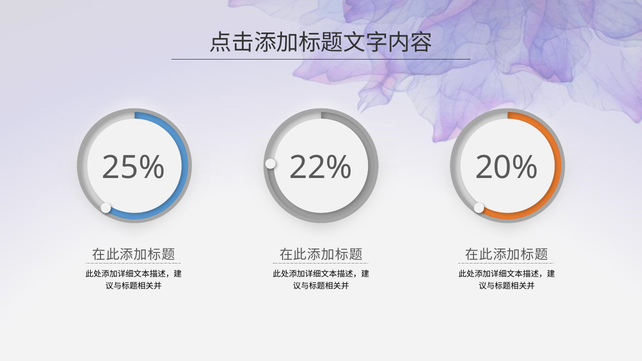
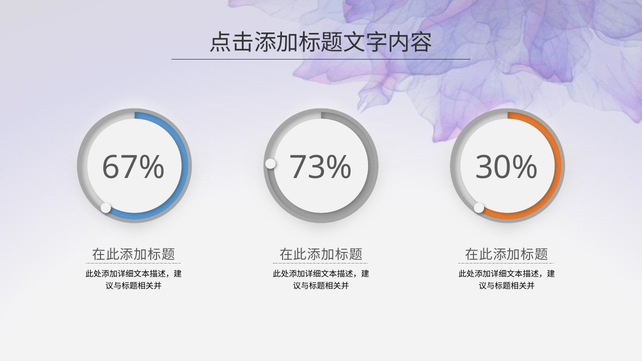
25%: 25% -> 67% (134, 168)
22%: 22% -> 73% (321, 168)
20%: 20% -> 30% (507, 168)
